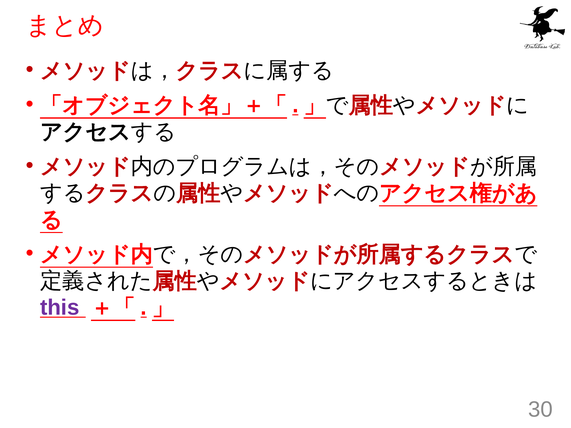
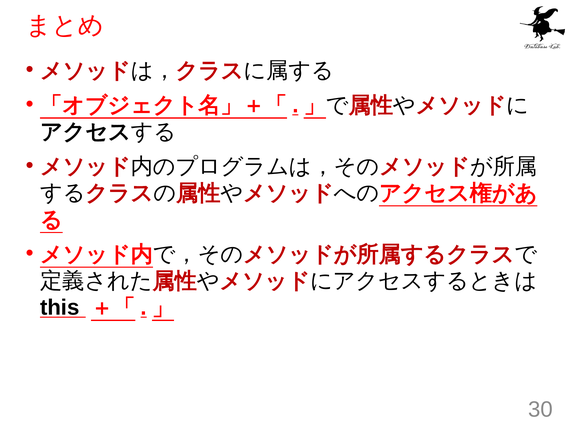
this colour: purple -> black (60, 308)
